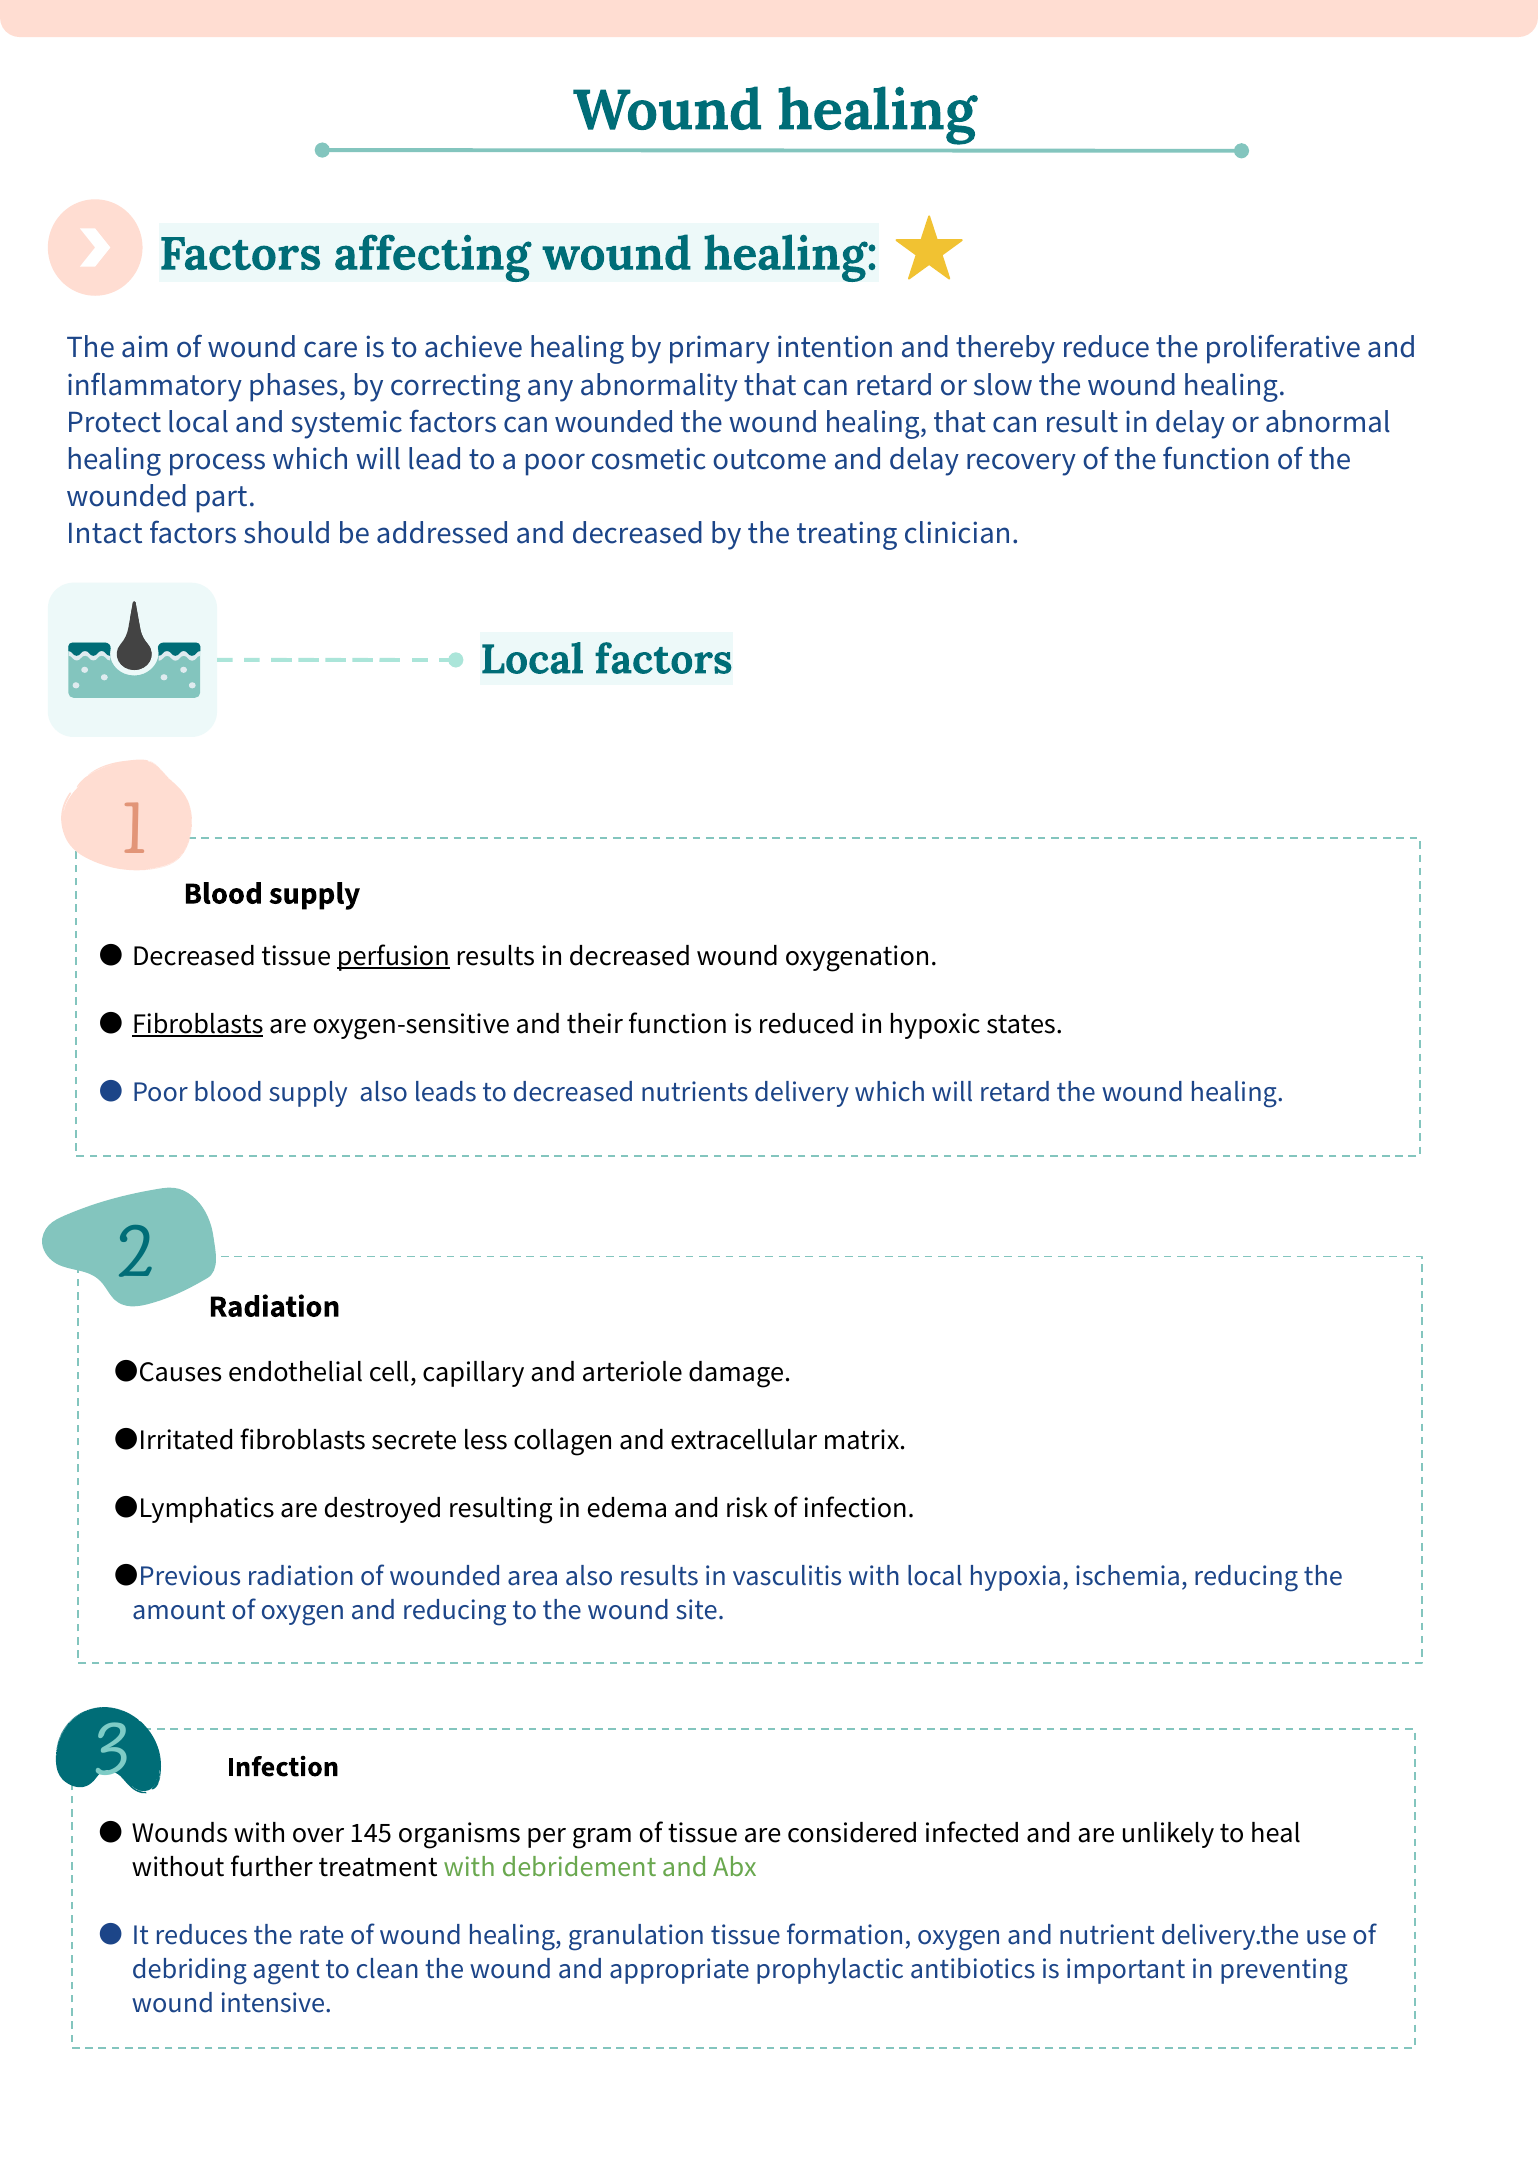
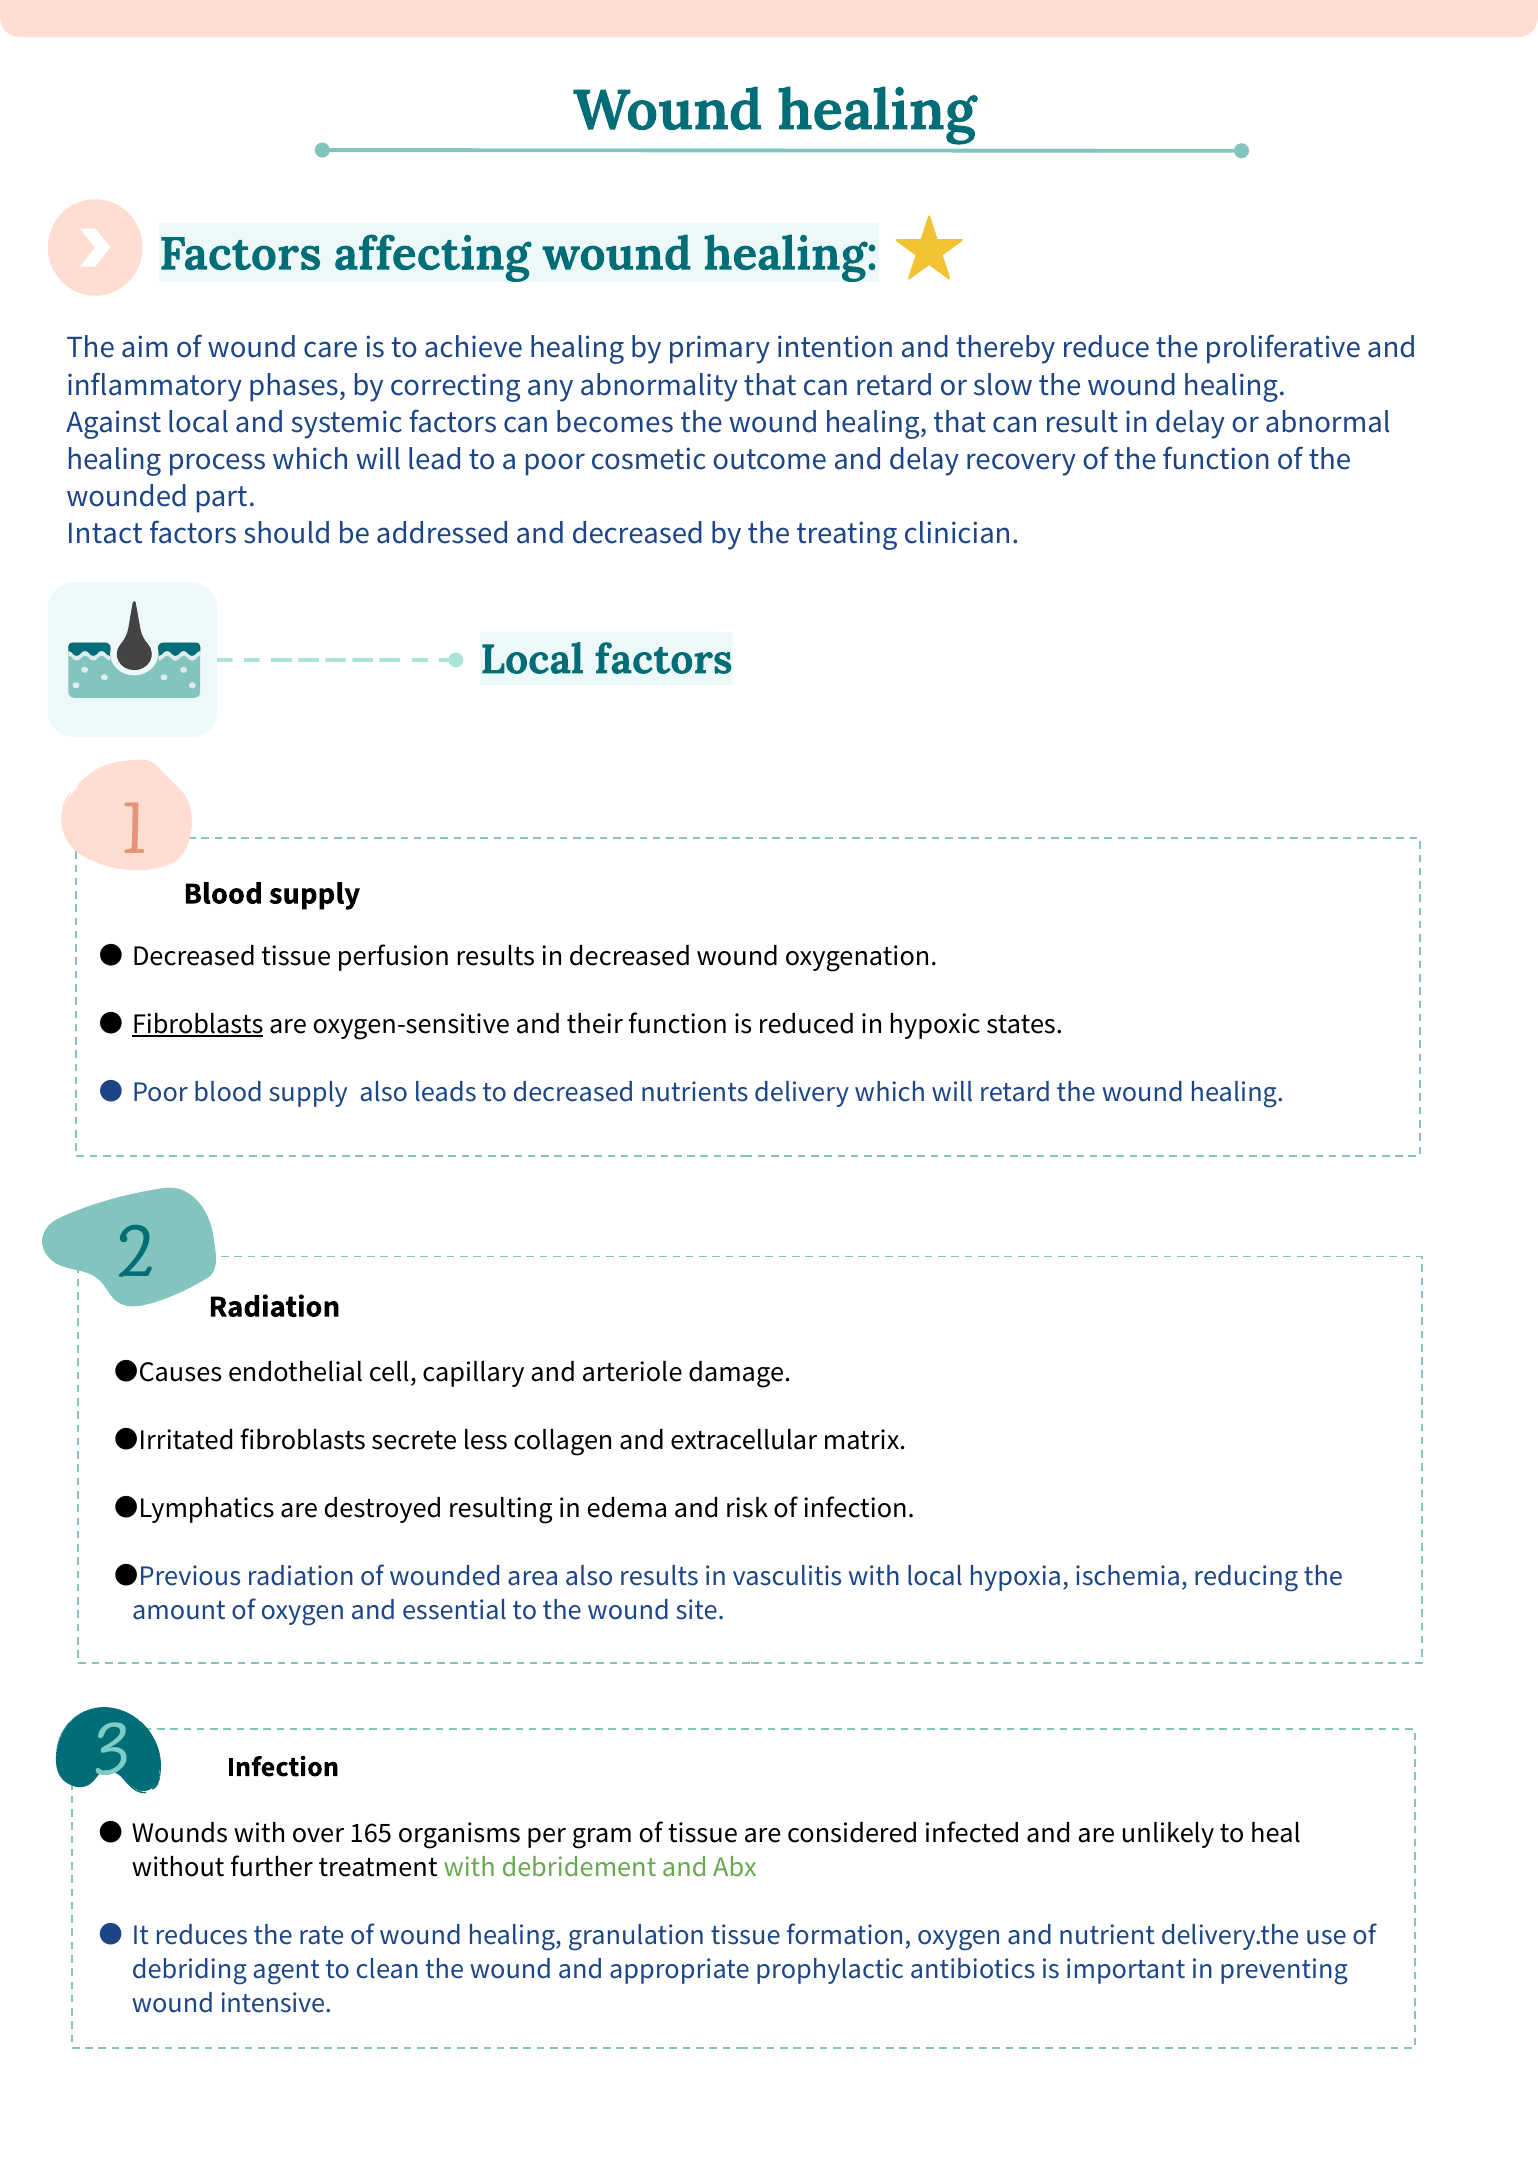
Protect: Protect -> Against (114, 422)
can wounded: wounded -> becomes (614, 422)
perfusion underline: present -> none (393, 957)
and reducing: reducing -> essential (454, 1611)
145: 145 -> 165 (371, 1834)
